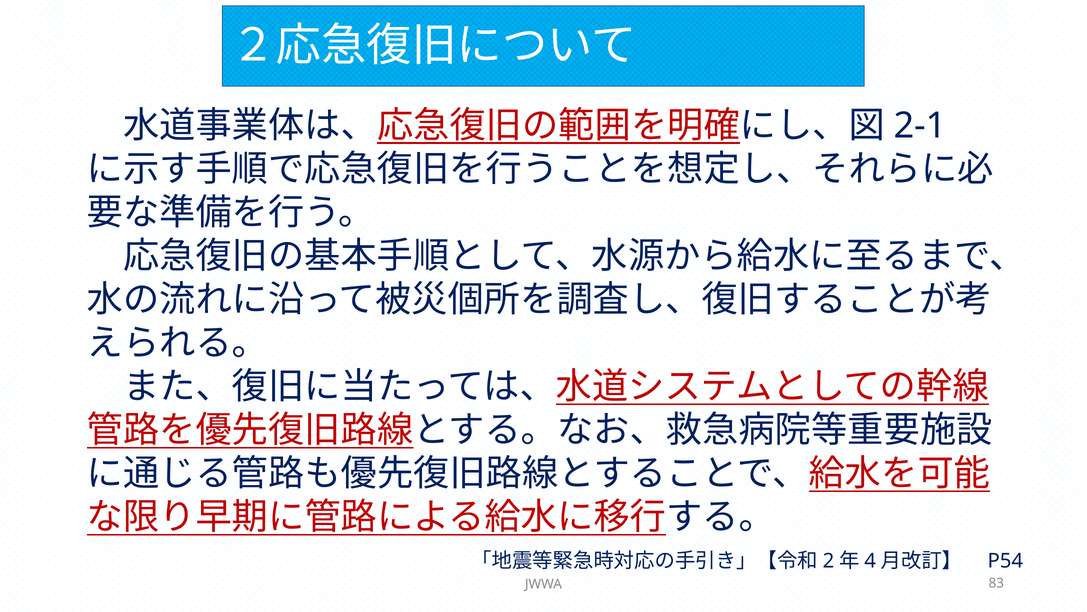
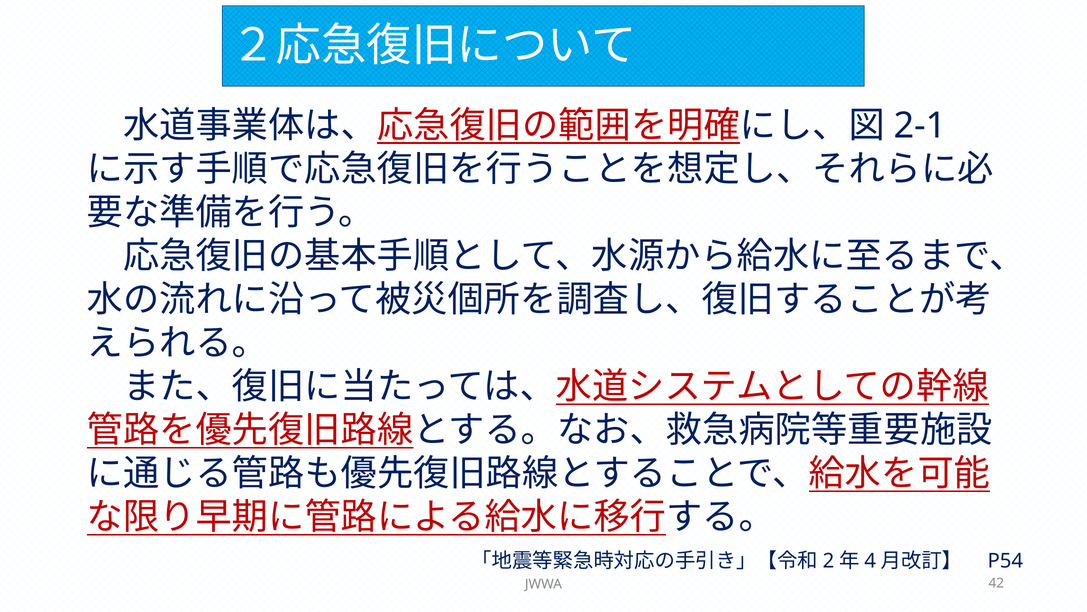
83: 83 -> 42 (996, 583)
